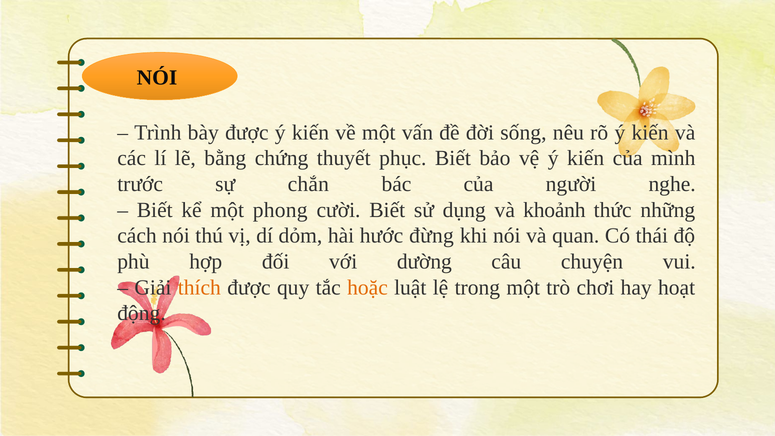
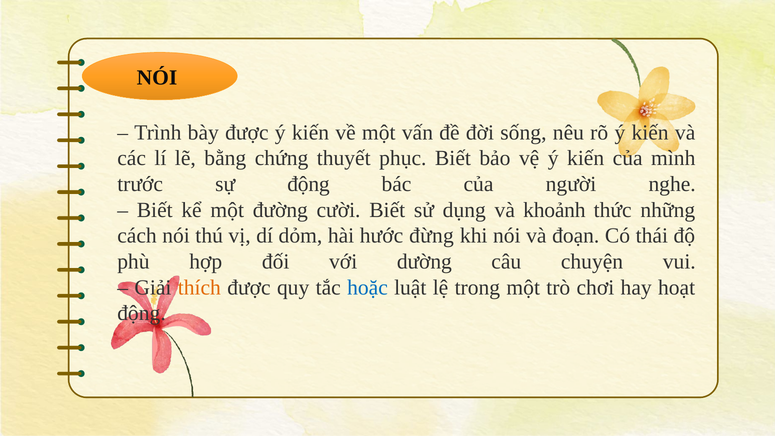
sự chắn: chắn -> động (309, 184)
phong: phong -> đường (280, 210)
quan: quan -> đoạn (576, 236)
hoặc colour: orange -> blue (367, 287)
